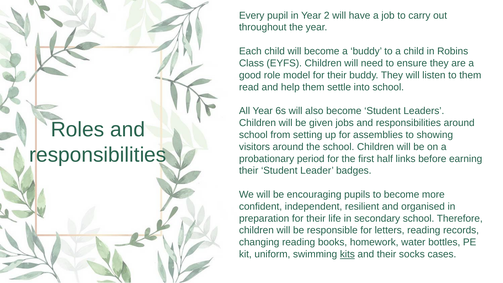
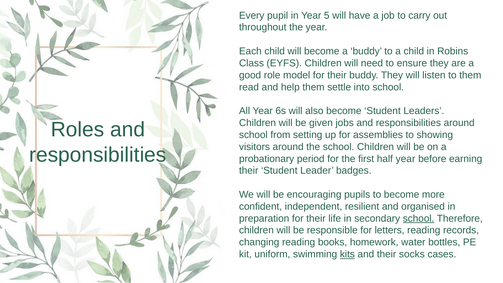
2: 2 -> 5 (327, 15)
half links: links -> year (406, 159)
school underline: none -> present (419, 218)
